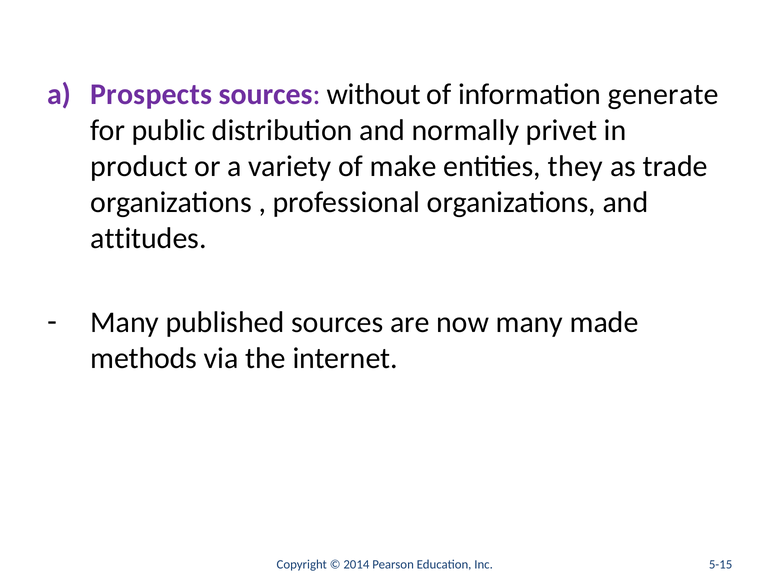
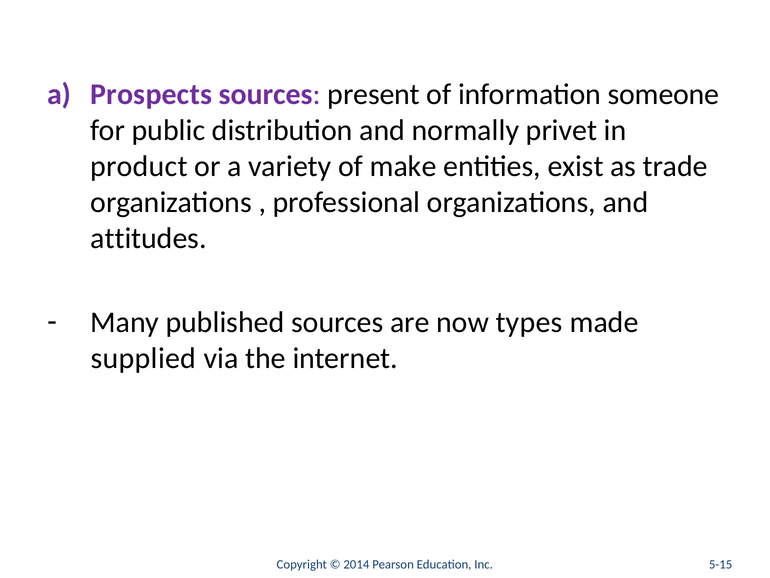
without: without -> present (374, 94)
generate: generate -> someone (664, 94)
they: they -> exist (576, 166)
now many: many -> types (529, 322)
methods: methods -> supplied (144, 358)
